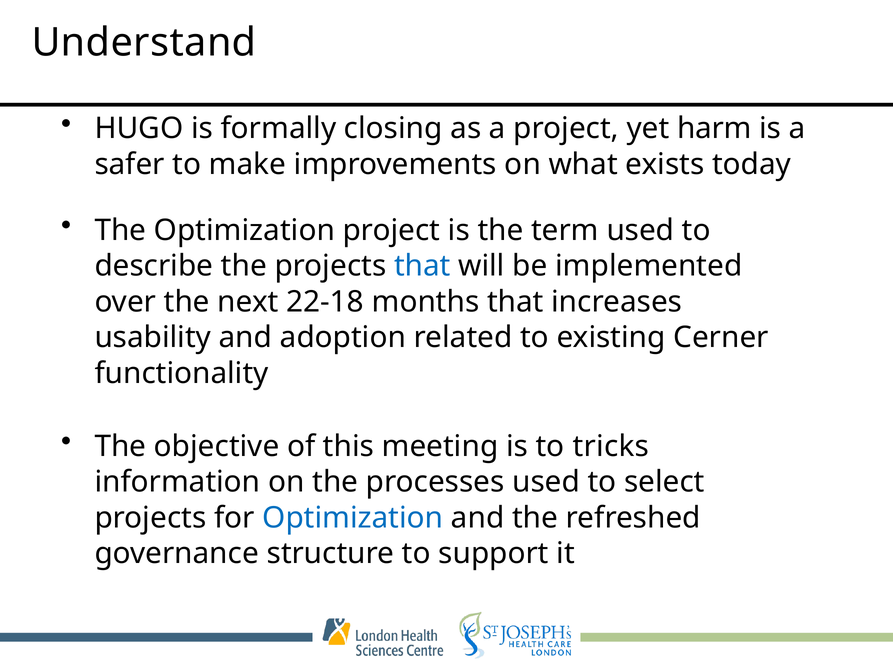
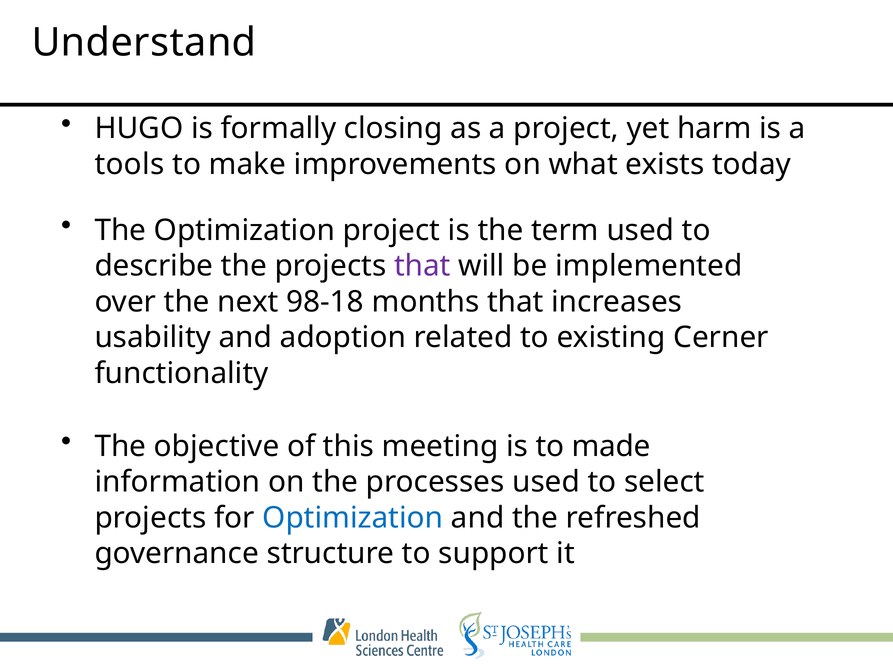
safer: safer -> tools (129, 164)
that colour: blue -> purple (422, 266)
22-18: 22-18 -> 98-18 (325, 302)
tricks: tricks -> made (611, 446)
